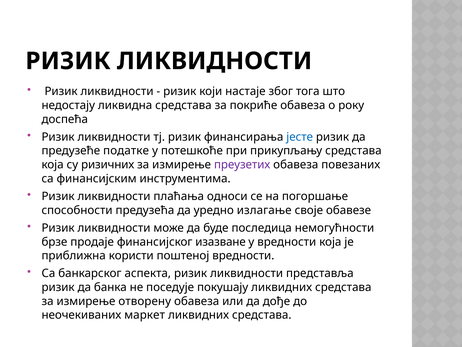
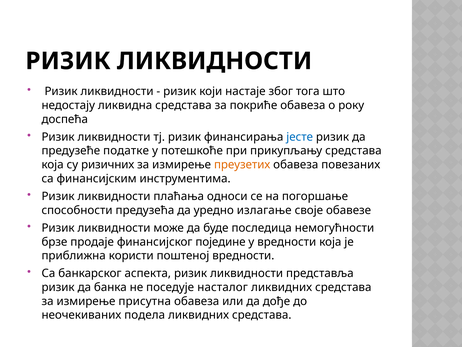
преузетих colour: purple -> orange (242, 164)
изазване: изазване -> поједине (221, 242)
покушају: покушају -> насталог (223, 287)
отворену: отворену -> присутна (145, 301)
маркет: маркет -> подела (145, 315)
